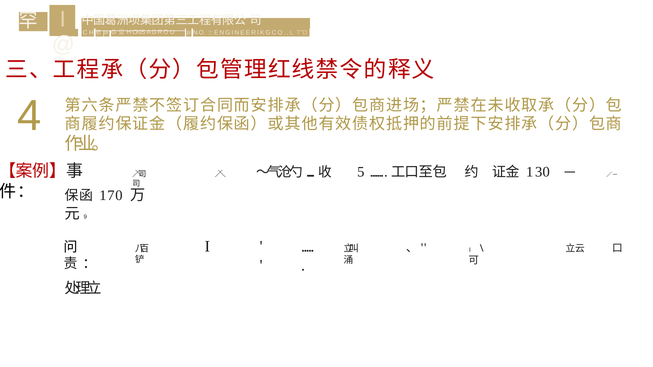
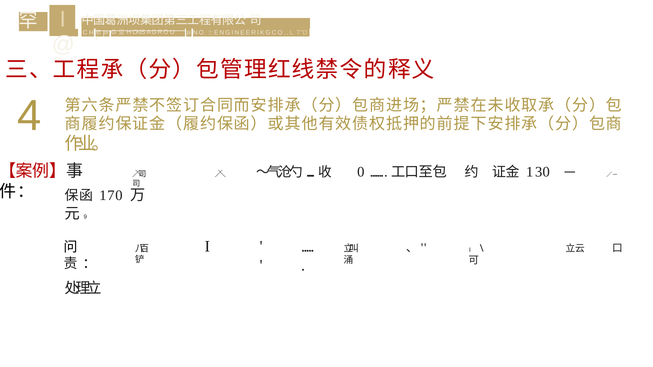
5: 5 -> 0 (361, 172)
